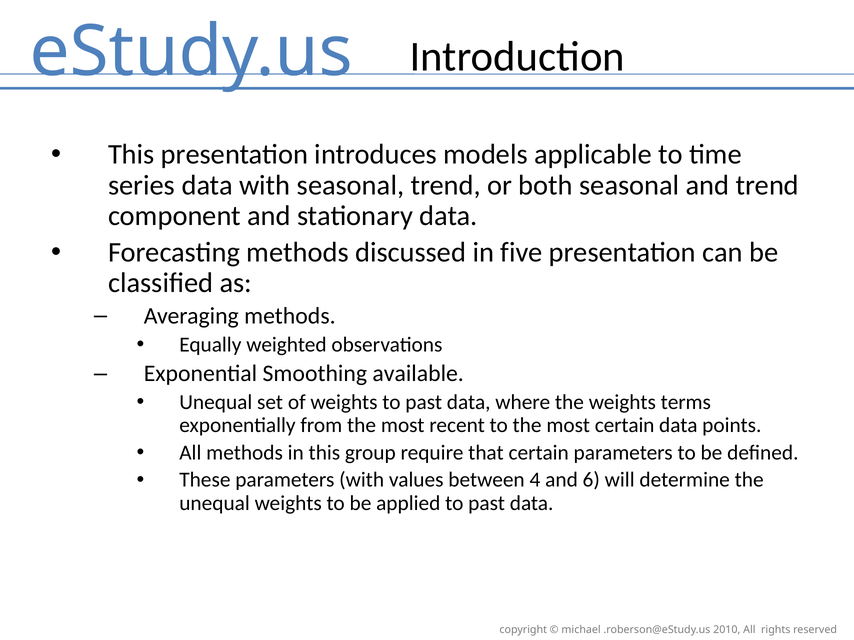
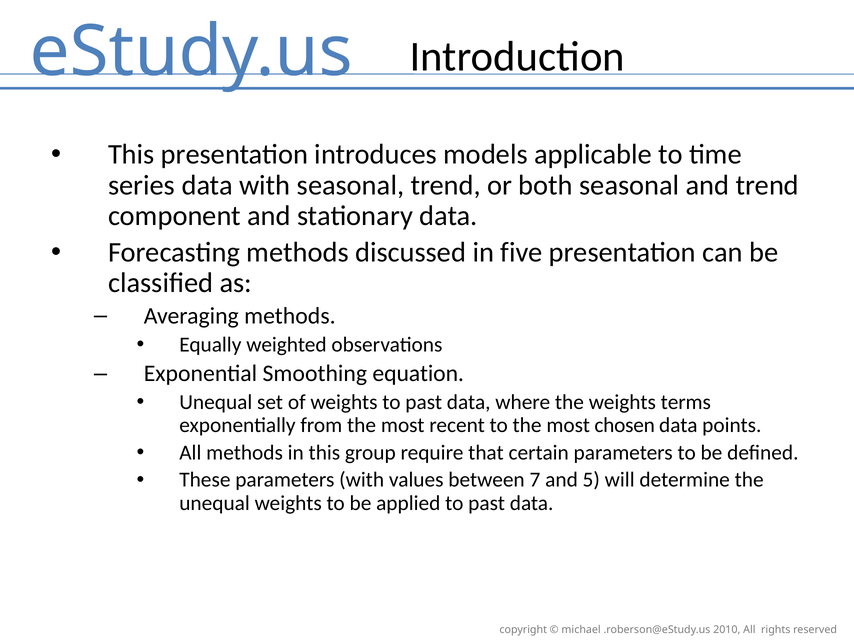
available: available -> equation (418, 374)
most certain: certain -> chosen (625, 426)
4: 4 -> 7 (535, 480)
6: 6 -> 5 (591, 480)
